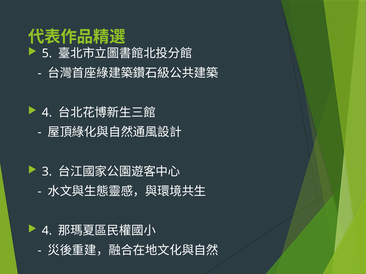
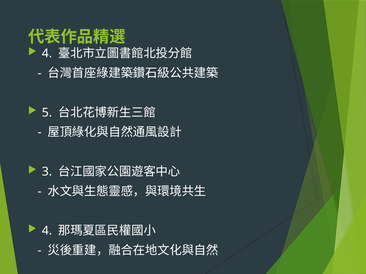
5: 5 -> 4 (47, 54)
4: 4 -> 5 (47, 113)
